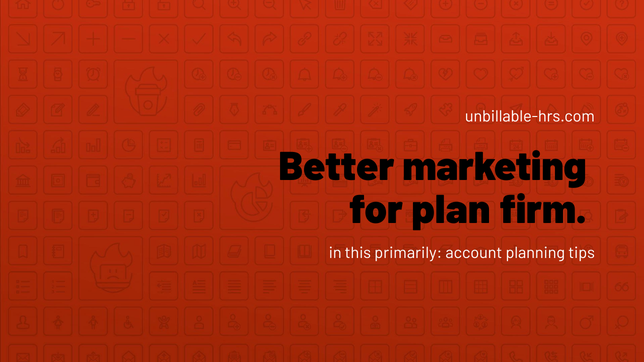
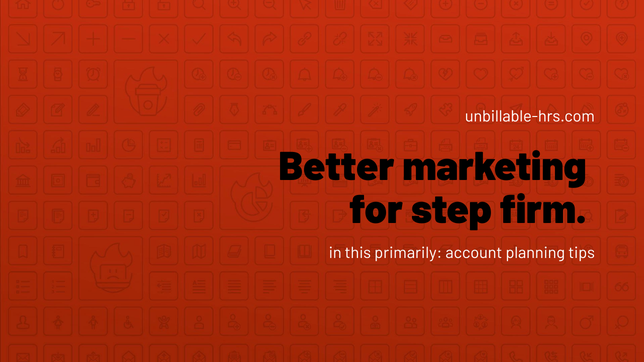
plan: plan -> step (452, 210)
